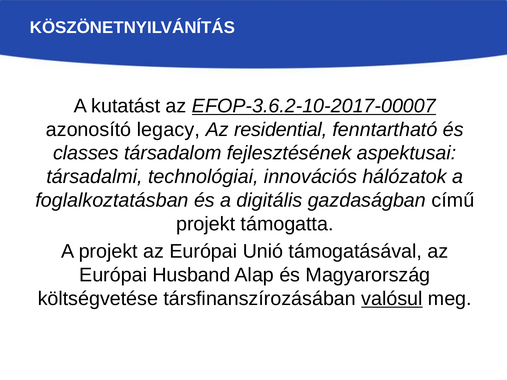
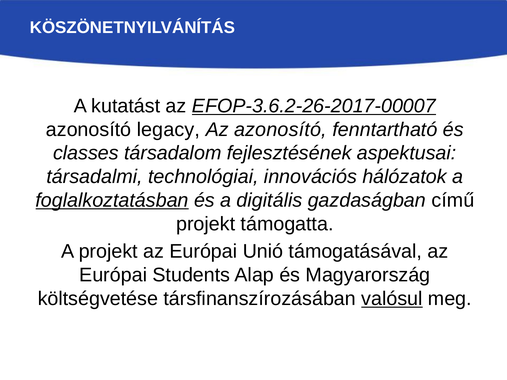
EFOP-3.6.2-10-2017-00007: EFOP-3.6.2-10-2017-00007 -> EFOP-3.6.2-26-2017-00007 (314, 106)
Az residential: residential -> azonosító (280, 130)
foglalkoztatásban underline: none -> present (112, 200)
Husband: Husband -> Students (191, 275)
